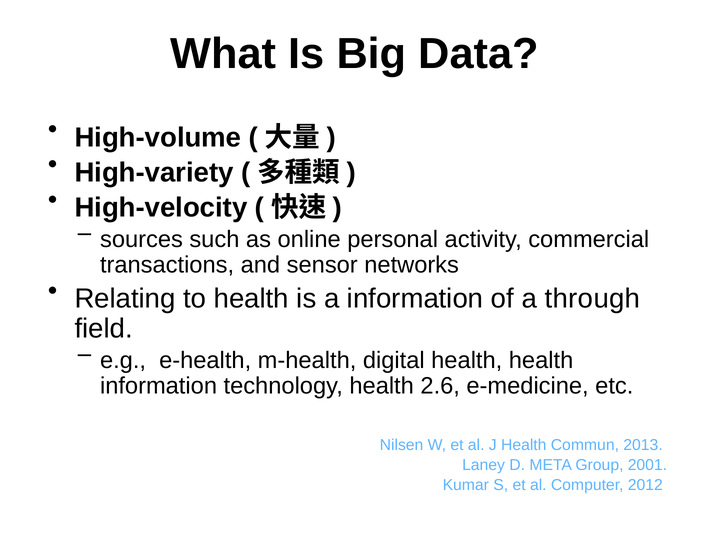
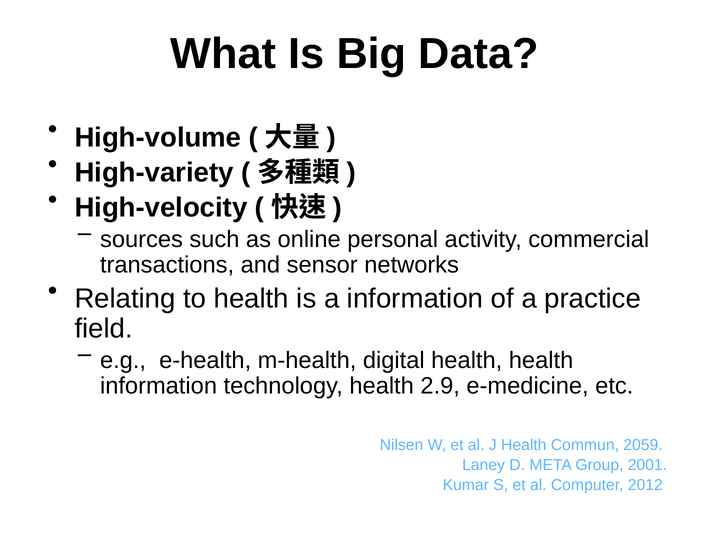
through: through -> practice (593, 298)
2.6: 2.6 -> 2.9 (440, 386)
2013: 2013 -> 2059 (643, 445)
